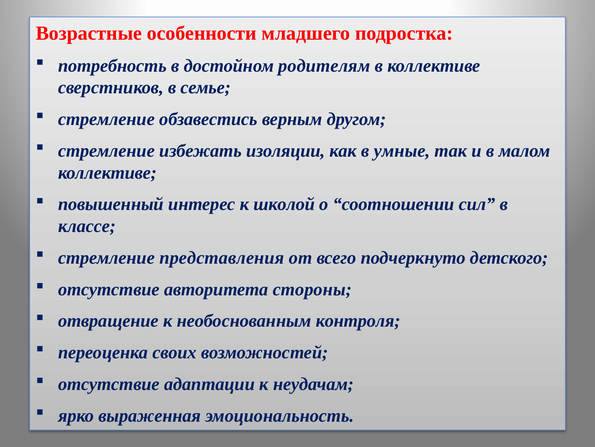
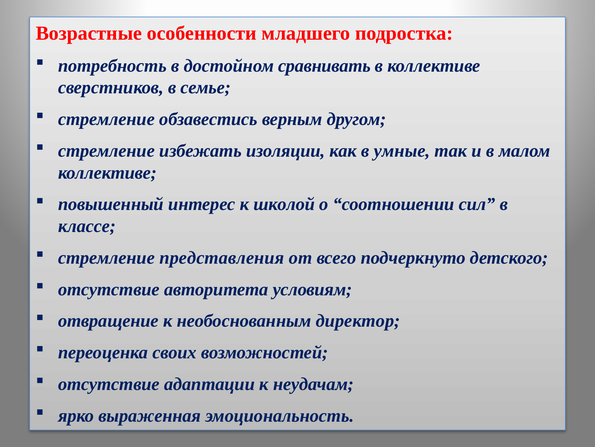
родителям: родителям -> сравнивать (324, 66)
стороны: стороны -> условиям (312, 289)
контроля: контроля -> директор (358, 320)
